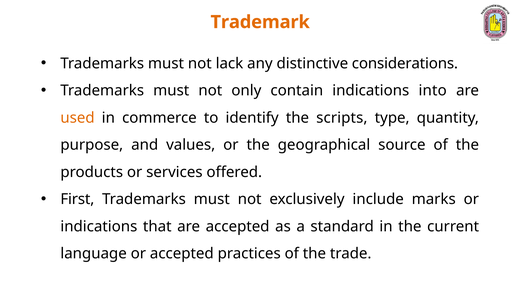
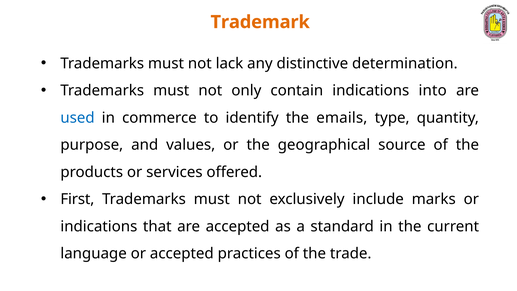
considerations: considerations -> determination (405, 63)
used colour: orange -> blue (78, 118)
scripts: scripts -> emails (342, 118)
